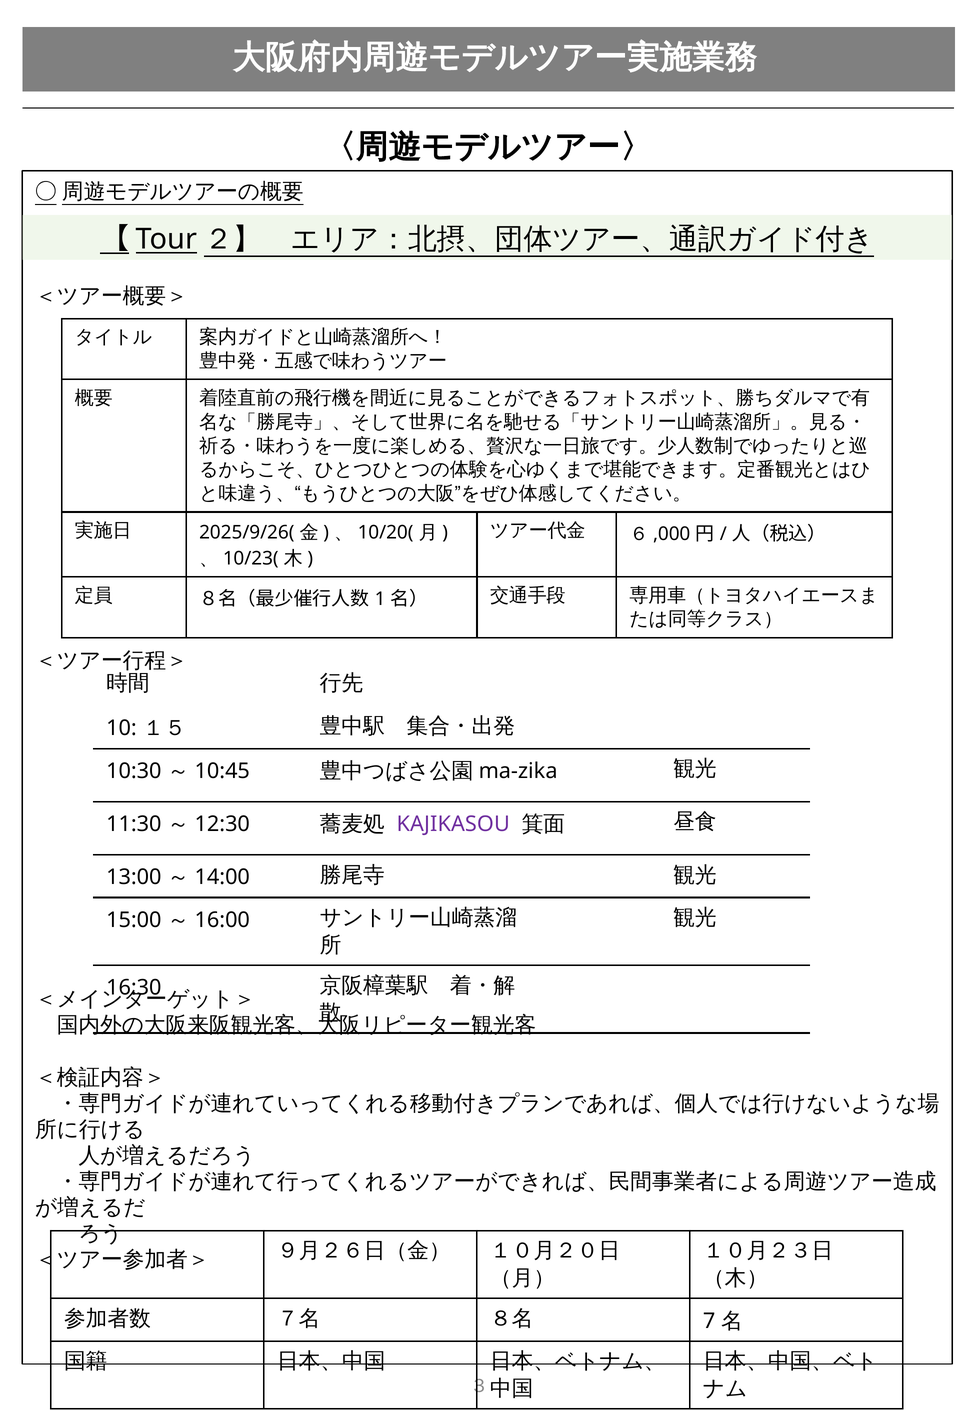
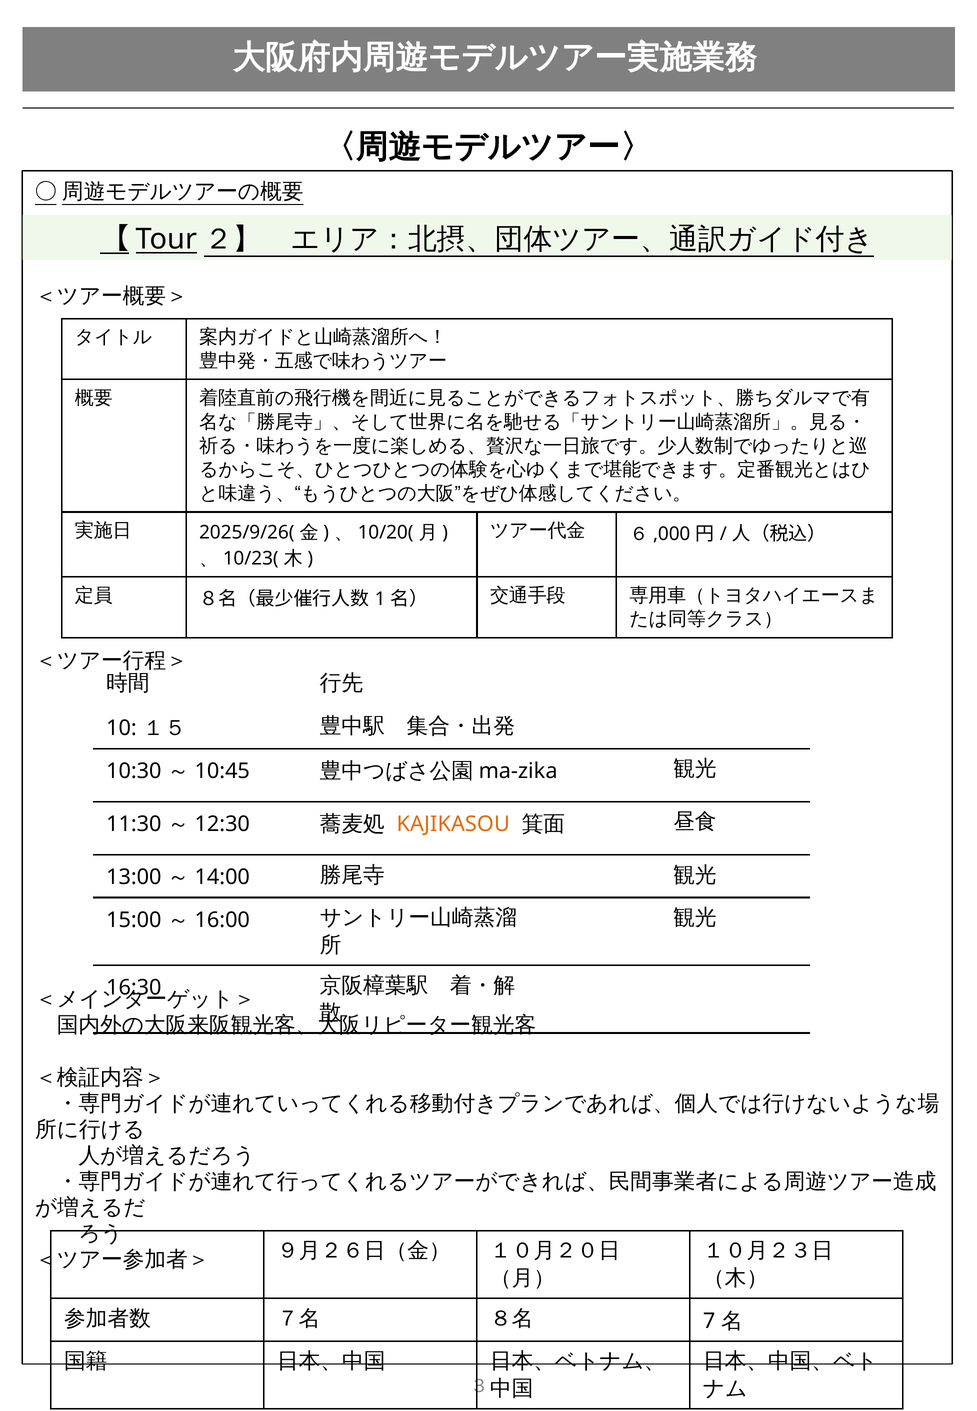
KAJIKASOU colour: purple -> orange (453, 824)
